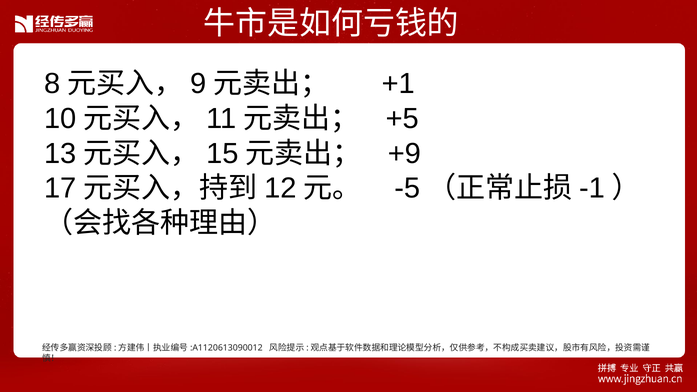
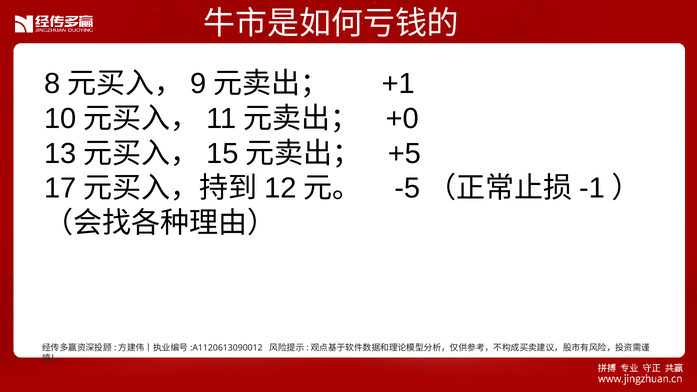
+5: +5 -> +0 (402, 119)
+9: +9 -> +5 (404, 153)
